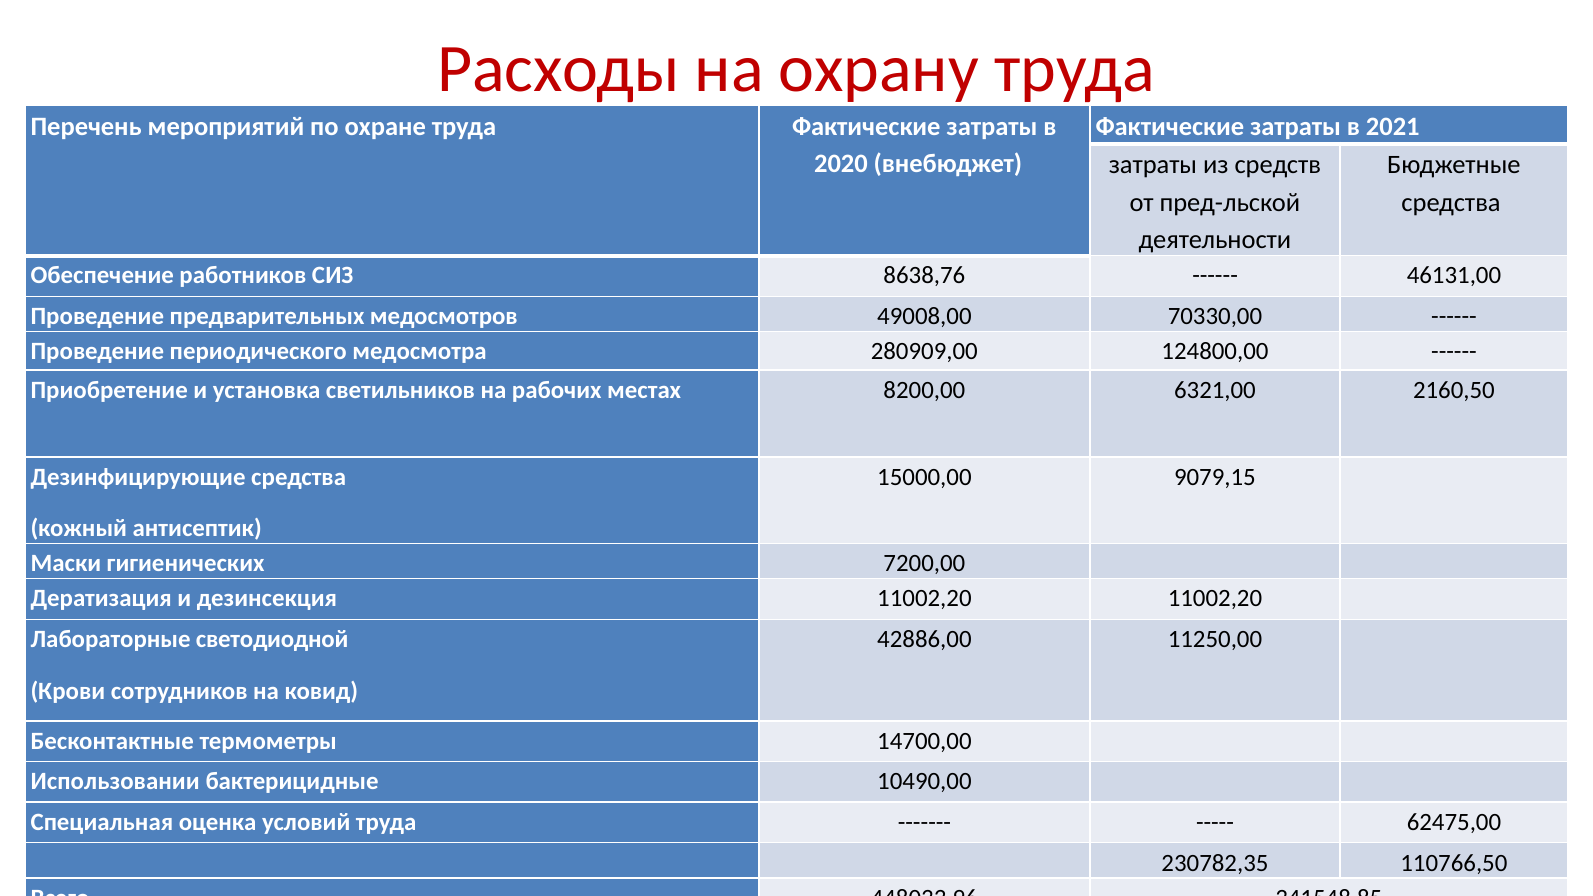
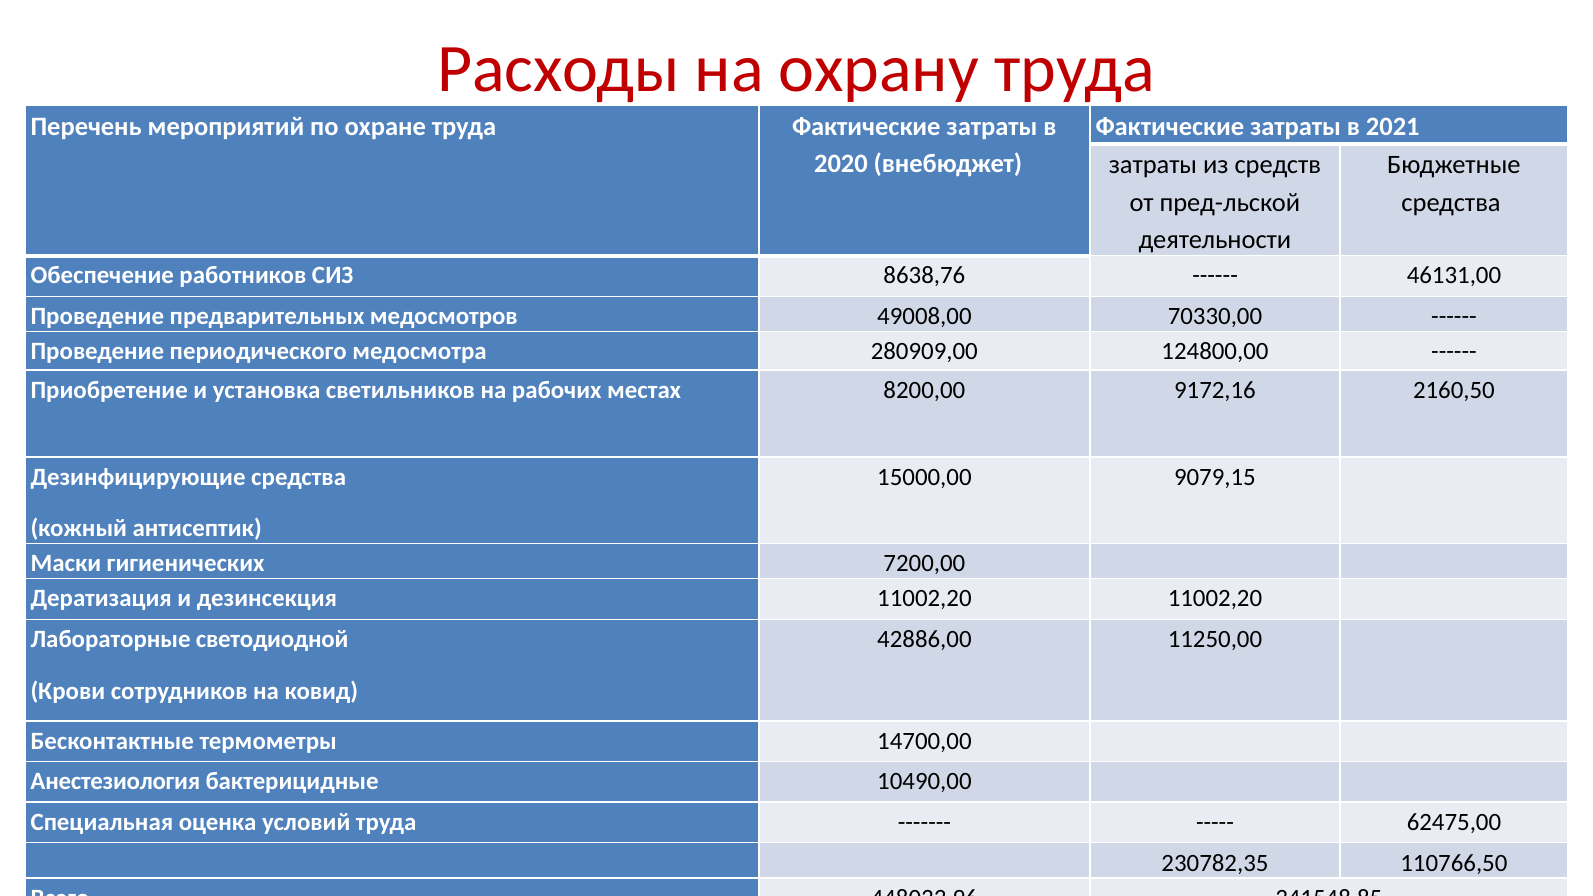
6321,00: 6321,00 -> 9172,16 (1215, 390)
Использовании: Использовании -> Анестезиология (115, 782)
